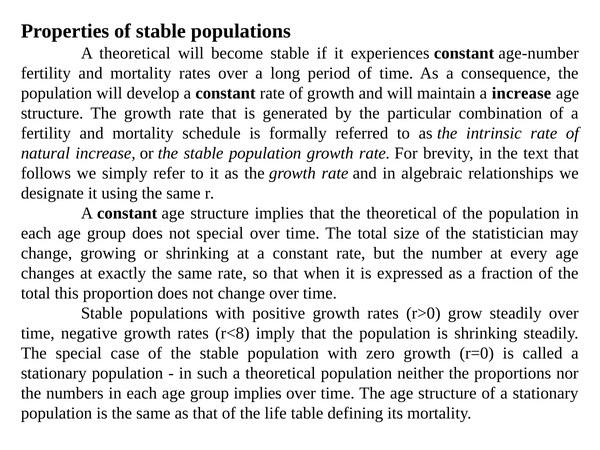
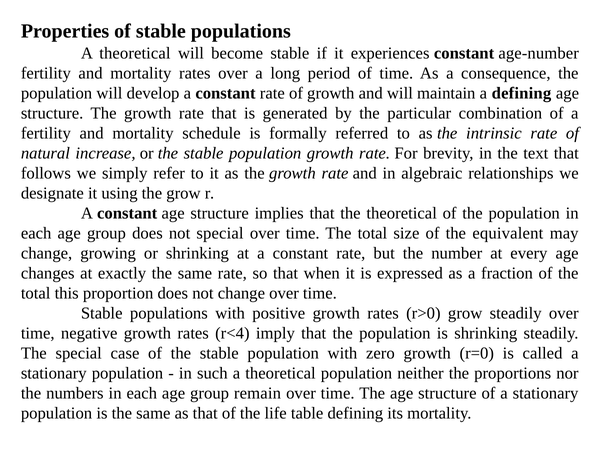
a increase: increase -> defining (521, 93)
using the same: same -> grow (183, 193)
statistician: statistician -> equivalent (508, 233)
r<8: r<8 -> r<4 (232, 333)
group implies: implies -> remain (258, 393)
